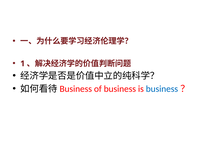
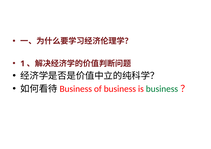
business colour: blue -> green (162, 89)
